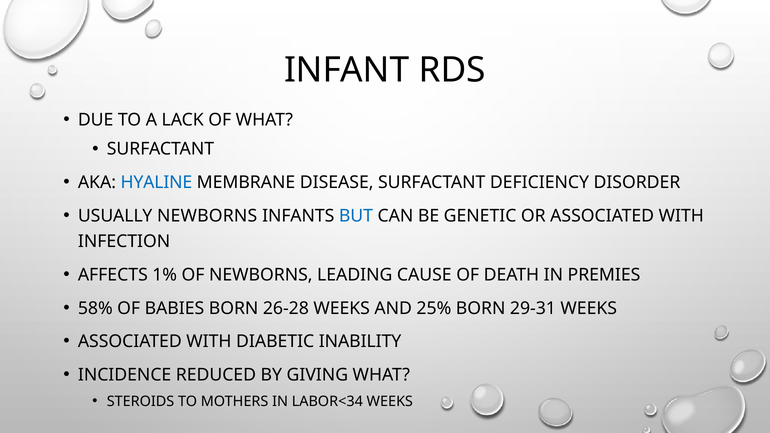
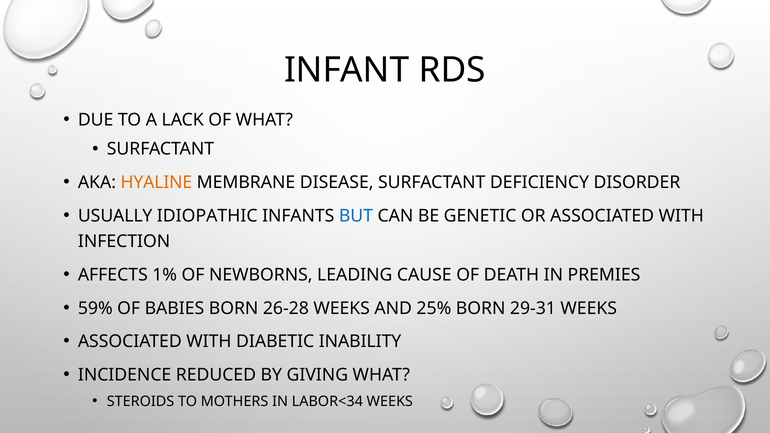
HYALINE colour: blue -> orange (156, 183)
USUALLY NEWBORNS: NEWBORNS -> IDIOPATHIC (207, 216)
58%: 58% -> 59% (95, 308)
